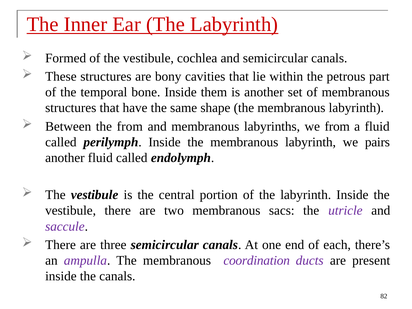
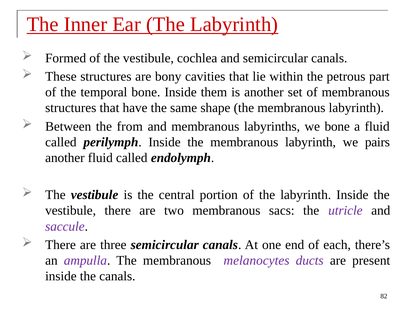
we from: from -> bone (337, 126)
coordination: coordination -> melanocytes (257, 261)
